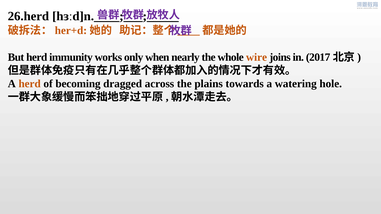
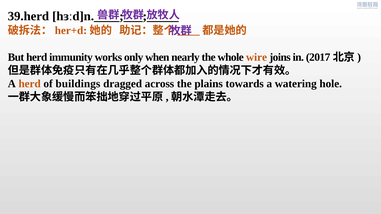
26.herd: 26.herd -> 39.herd (28, 16)
becoming: becoming -> buildings (78, 84)
